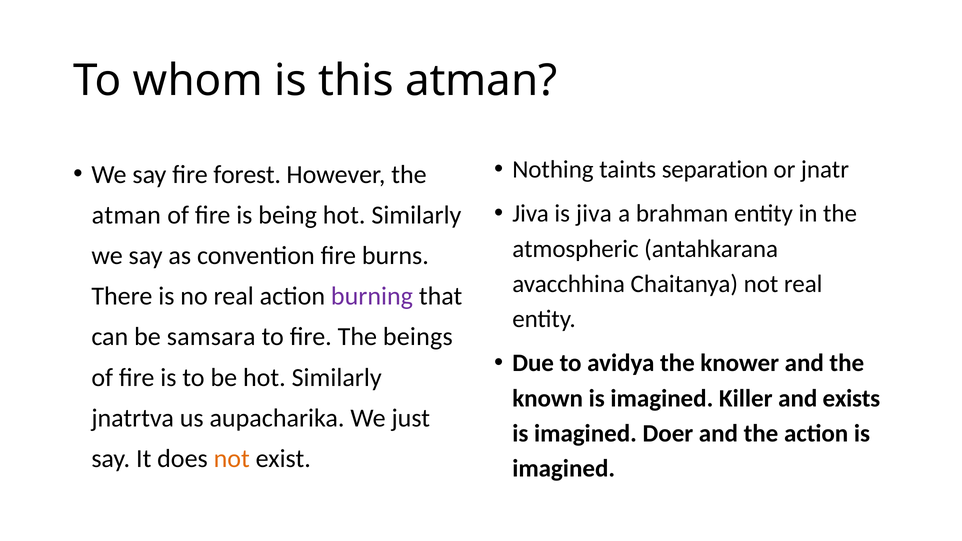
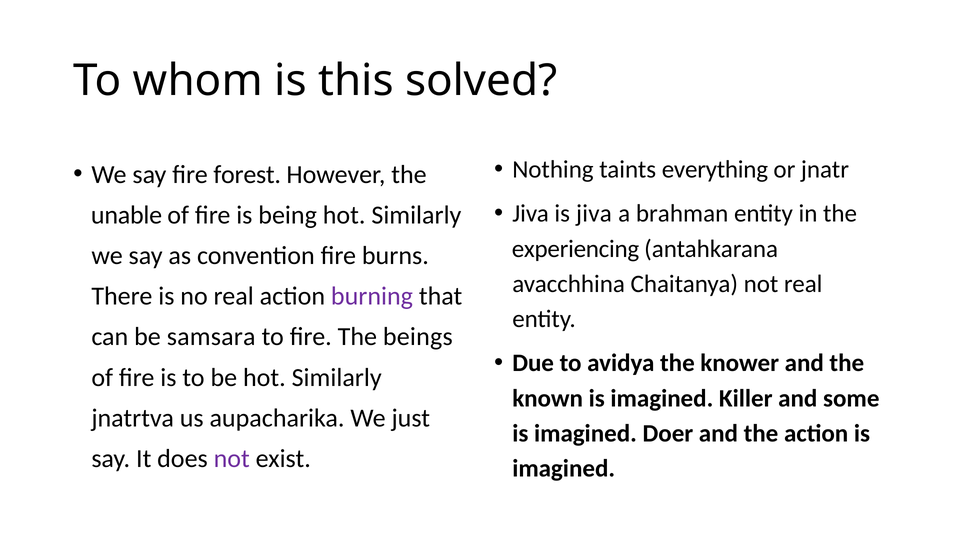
this atman: atman -> solved (481, 81)
separation: separation -> everything (715, 170)
atman: atman -> unable (127, 215)
atmospheric: atmospheric -> experiencing (576, 249)
exists: exists -> some (851, 398)
not colour: orange -> purple (232, 459)
